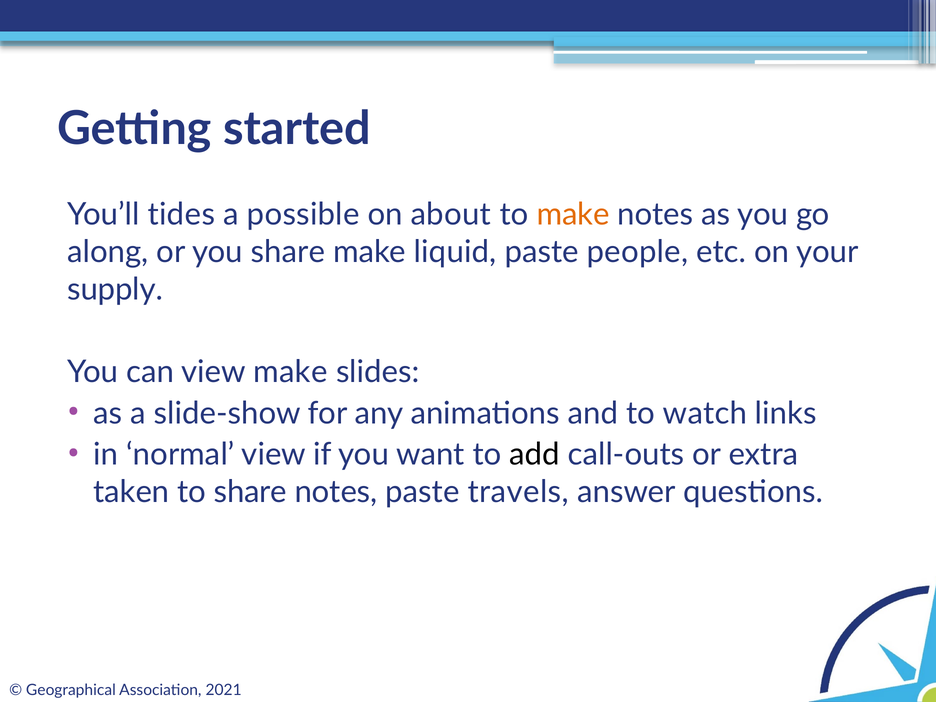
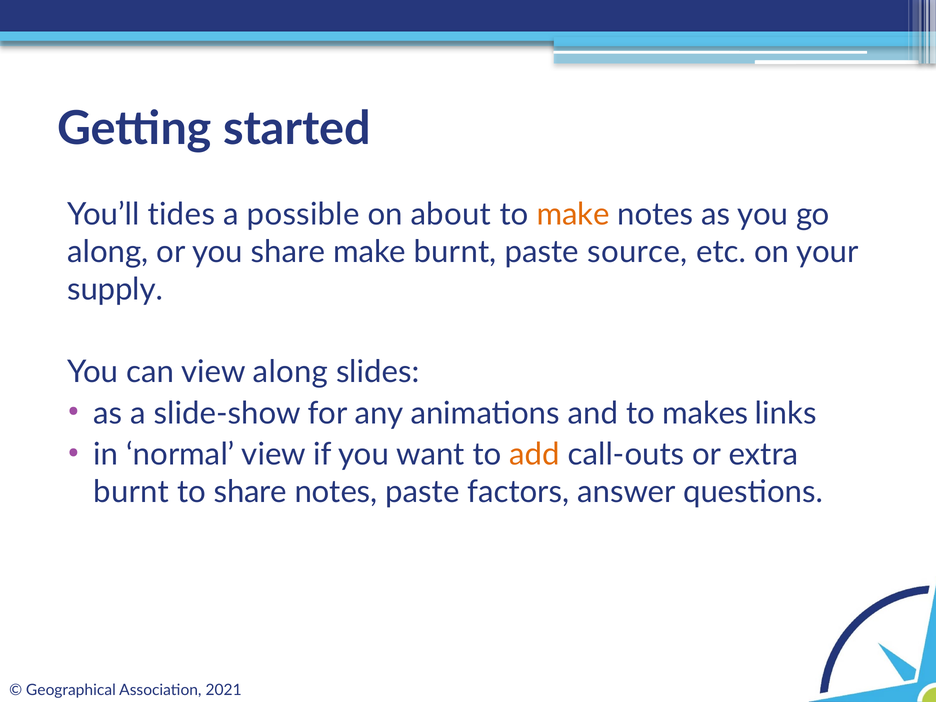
make liquid: liquid -> burnt (455, 252)
people: people -> source (637, 252)
view make: make -> along (290, 372)
watch: watch -> makes (705, 413)
add colour: black -> orange (535, 455)
taken: taken -> burnt (131, 492)
travels: travels -> factors (518, 492)
